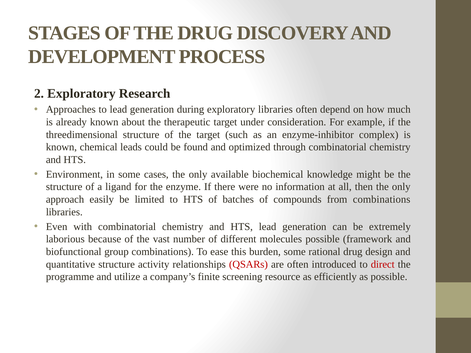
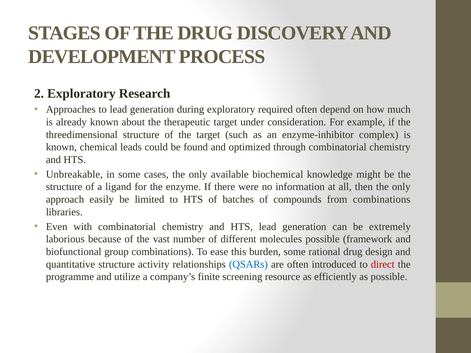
exploratory libraries: libraries -> required (275, 110)
Environment: Environment -> Unbreakable (74, 174)
QSARs colour: red -> blue (248, 264)
